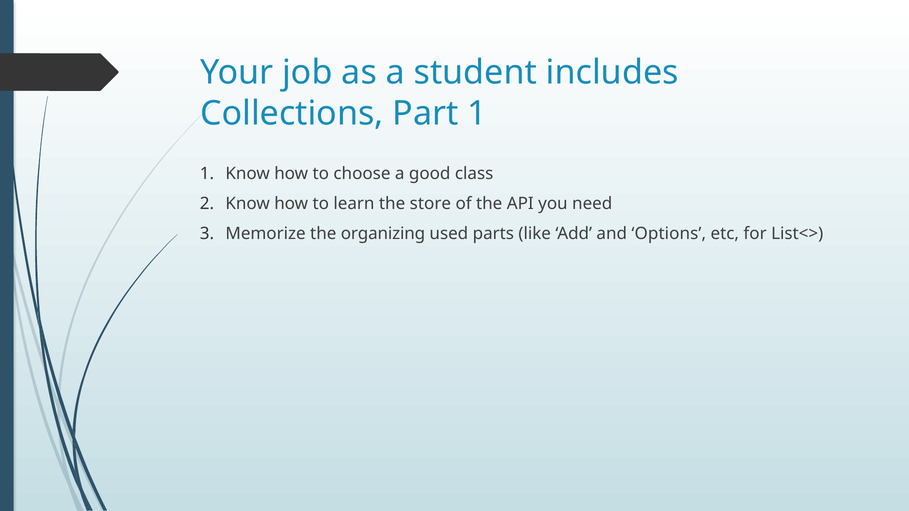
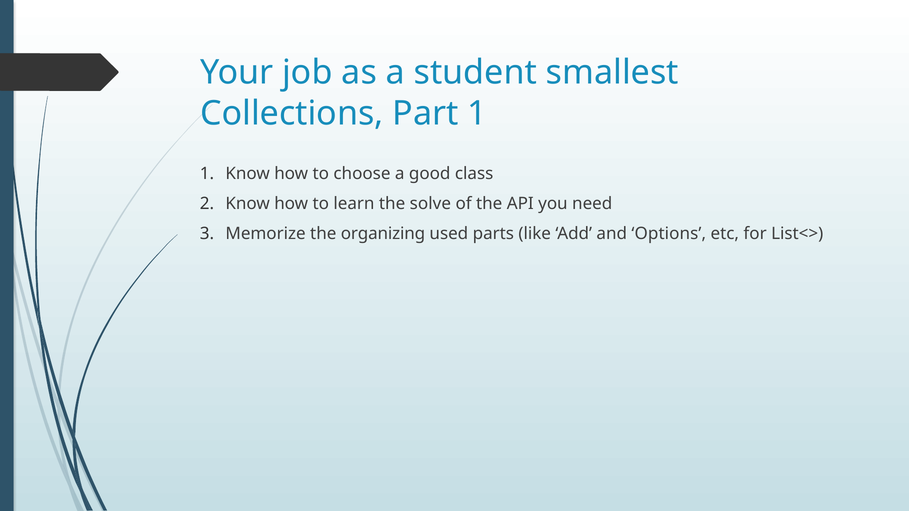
includes: includes -> smallest (612, 73)
store: store -> solve (430, 204)
